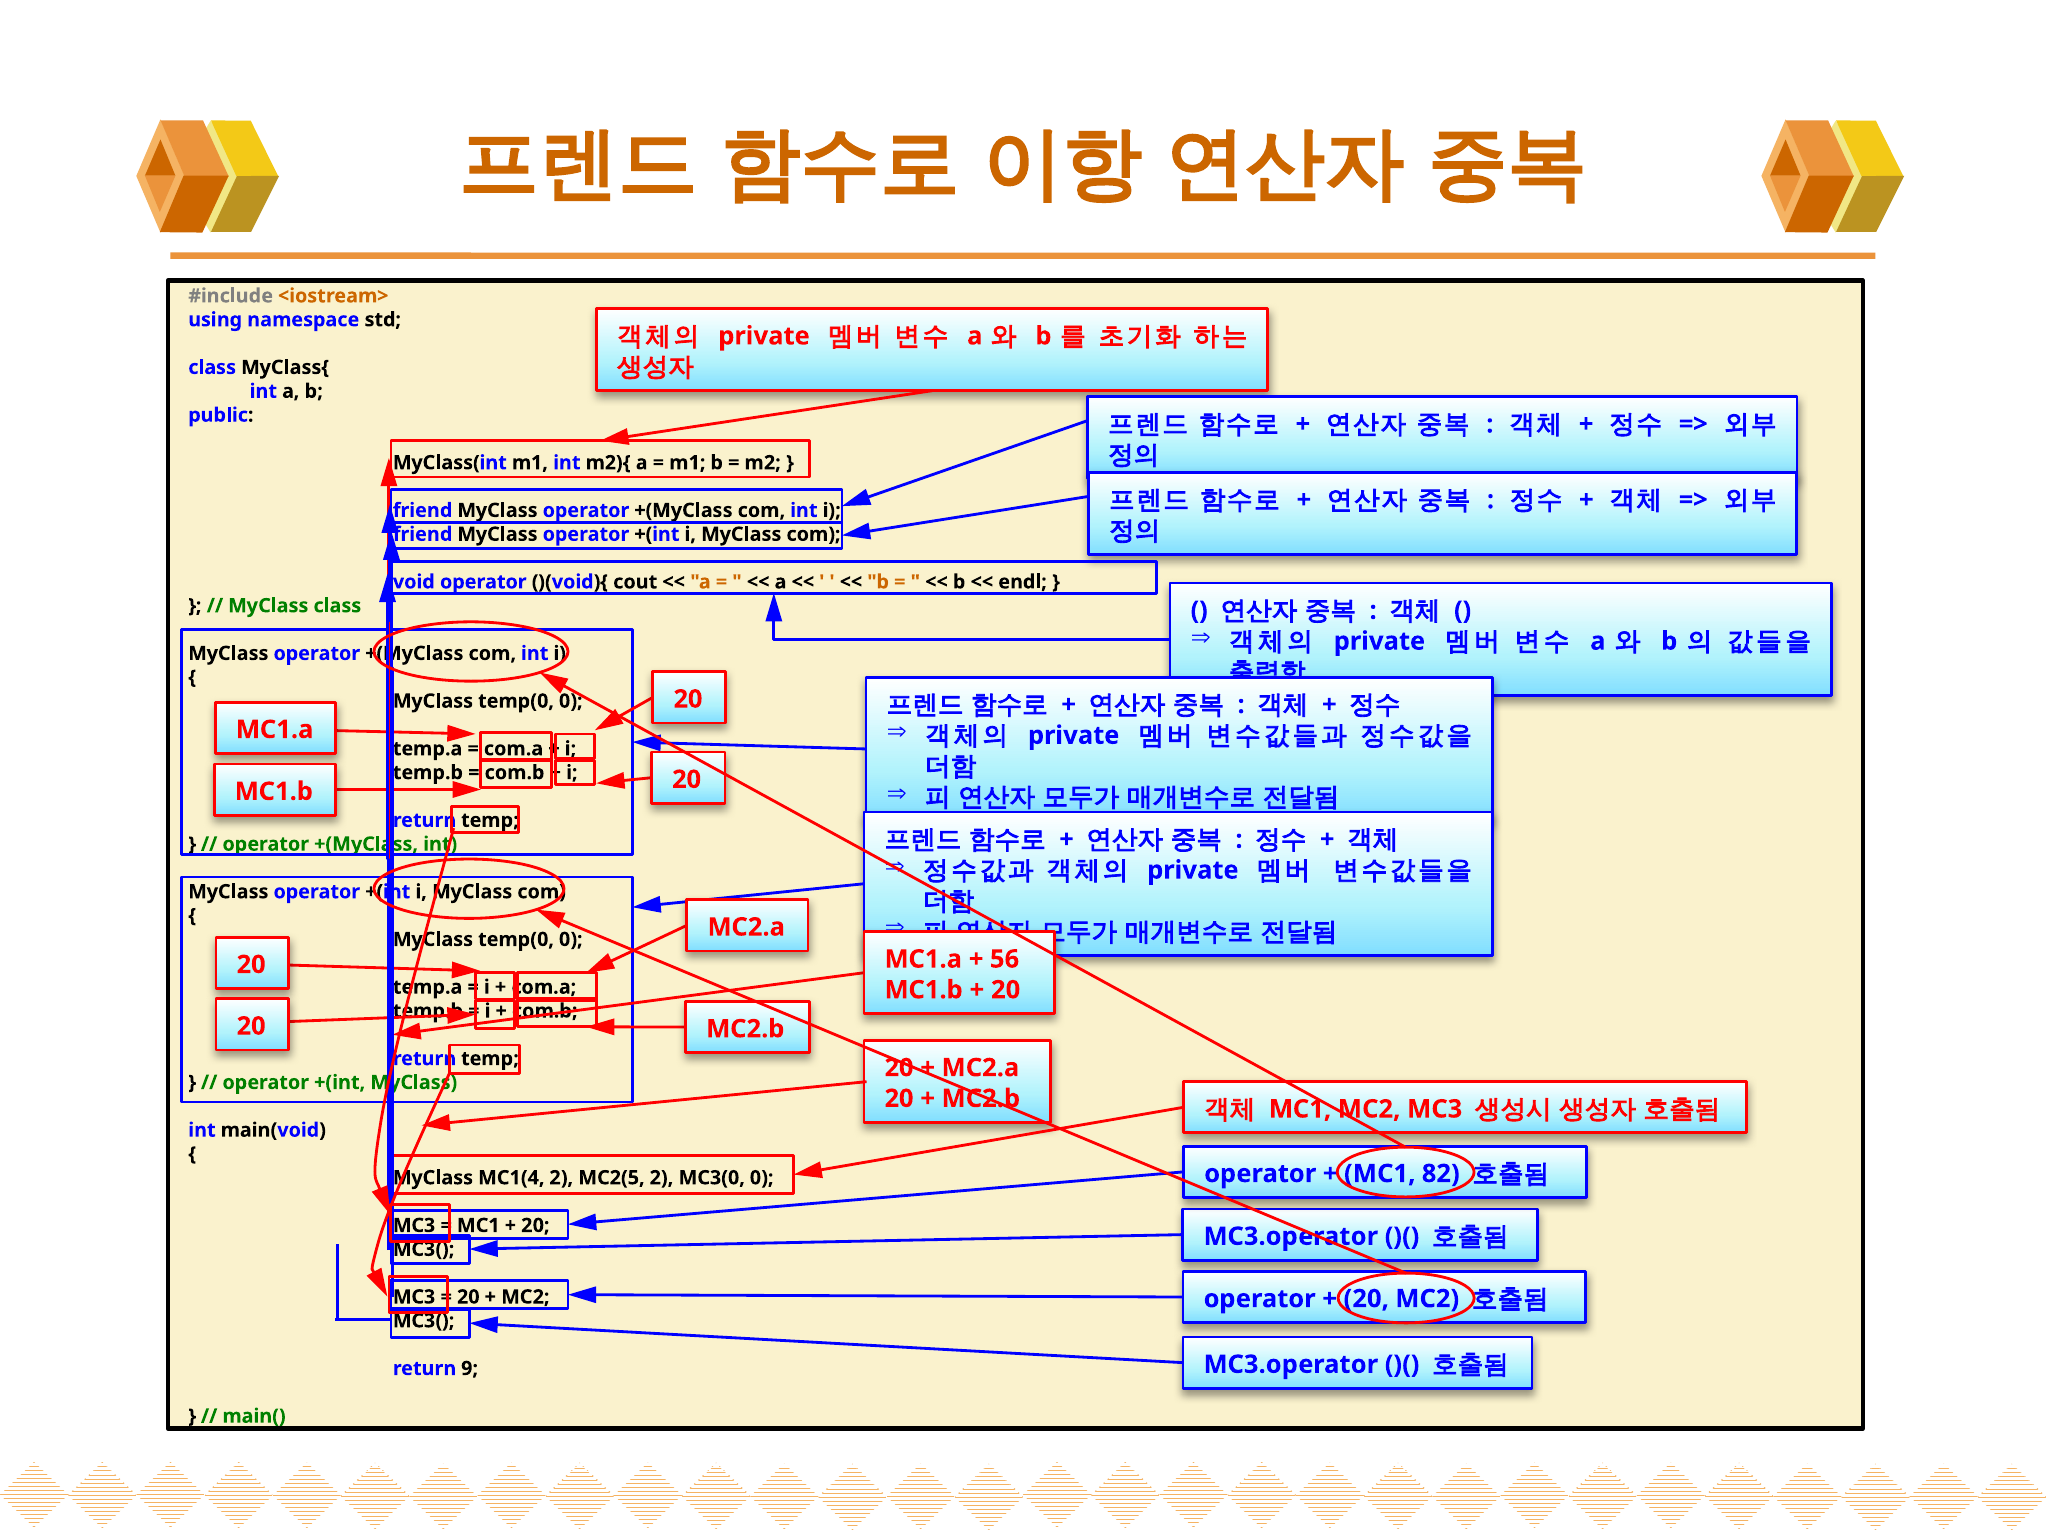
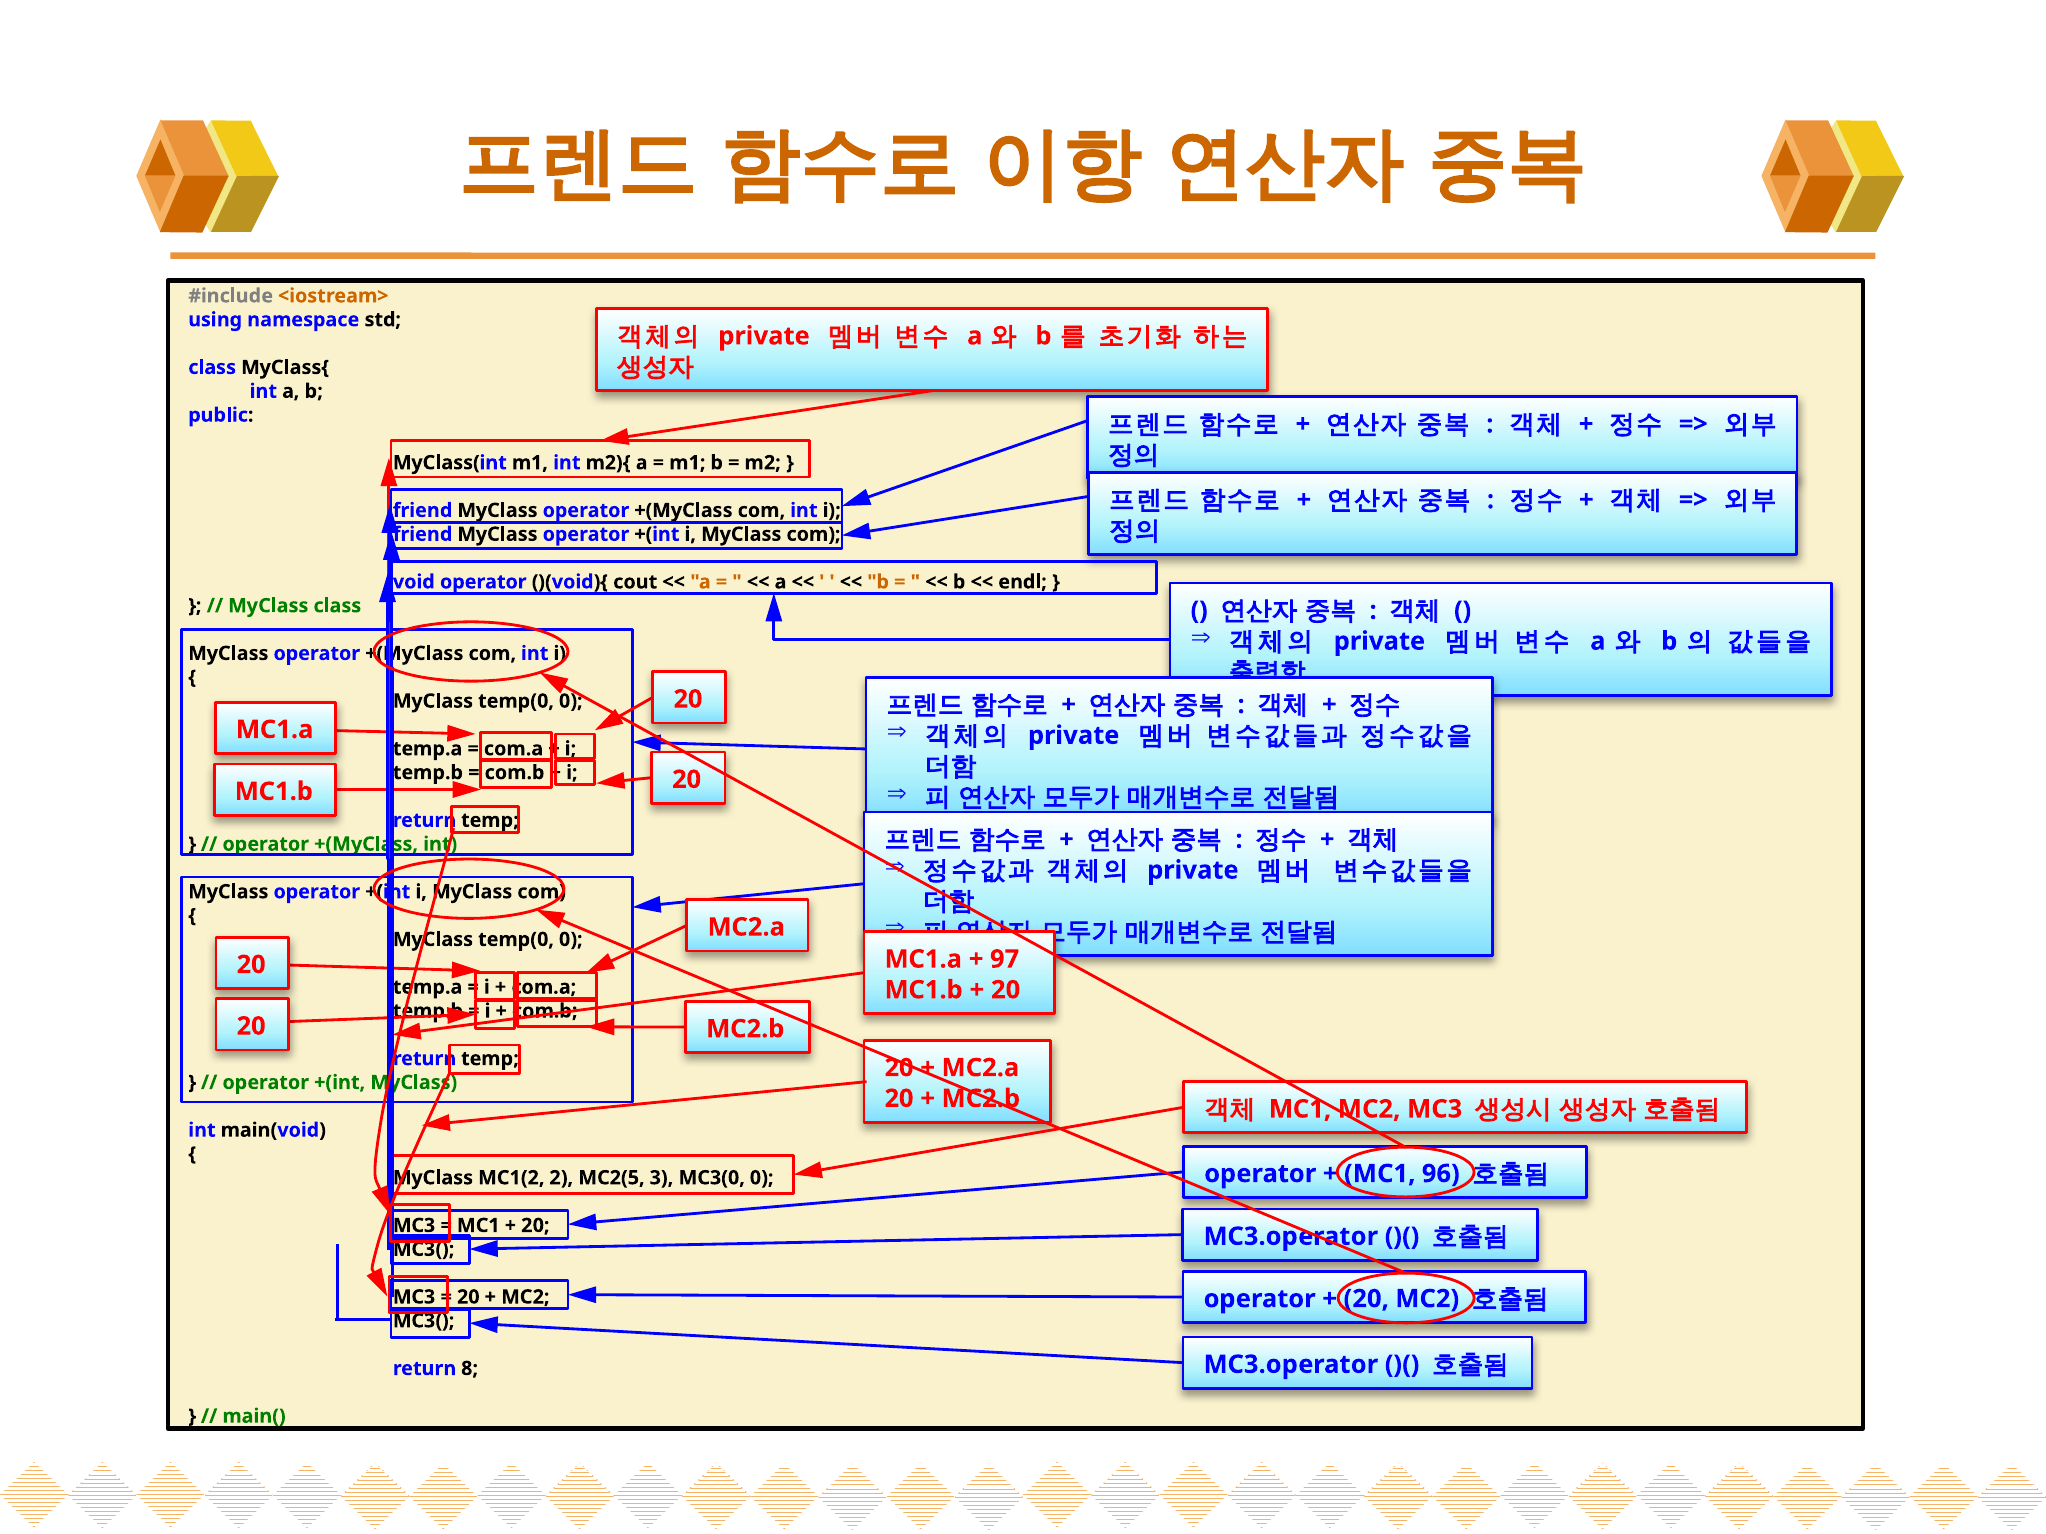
56: 56 -> 97 (1005, 959)
82: 82 -> 96 (1441, 1174)
MC1(4: MC1(4 -> MC1(2 (511, 1178)
MC2(5 2: 2 -> 3 (661, 1178)
9: 9 -> 8 (470, 1369)
